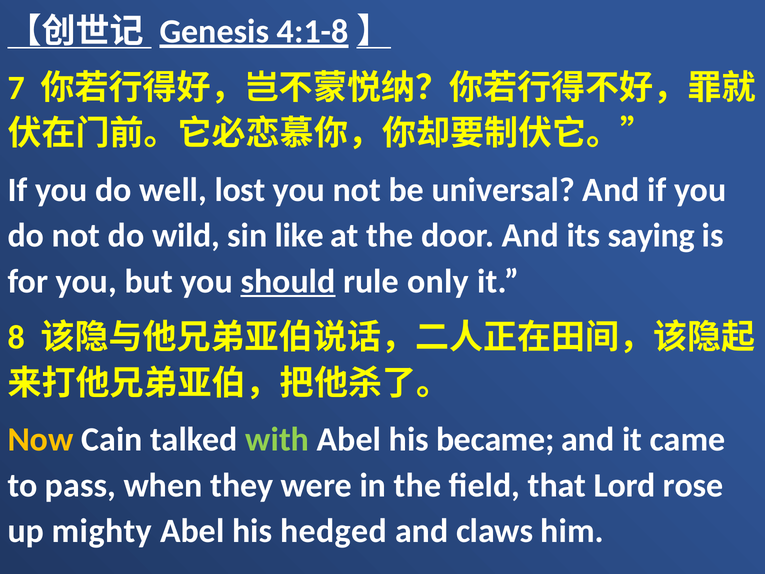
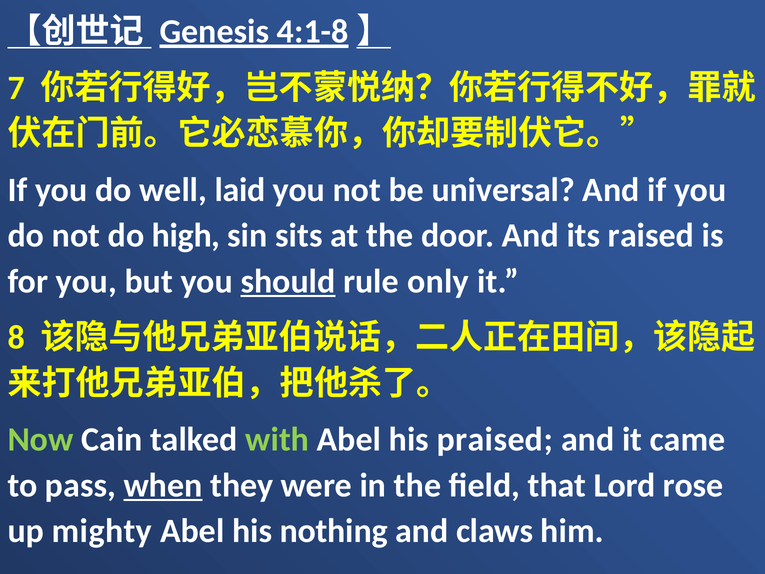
lost: lost -> laid (240, 190)
wild: wild -> high (186, 236)
like: like -> sits (299, 236)
saying: saying -> raised (651, 236)
Now colour: yellow -> light green (41, 440)
became: became -> praised (495, 440)
when underline: none -> present (163, 485)
hedged: hedged -> nothing (334, 531)
